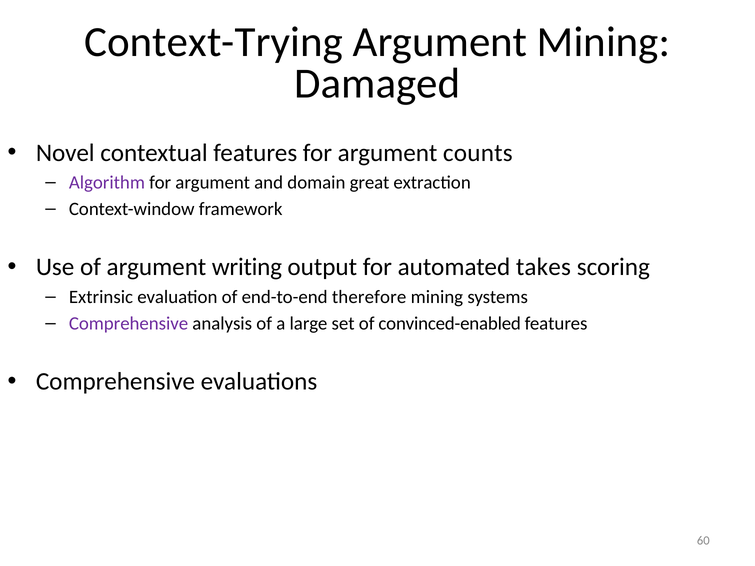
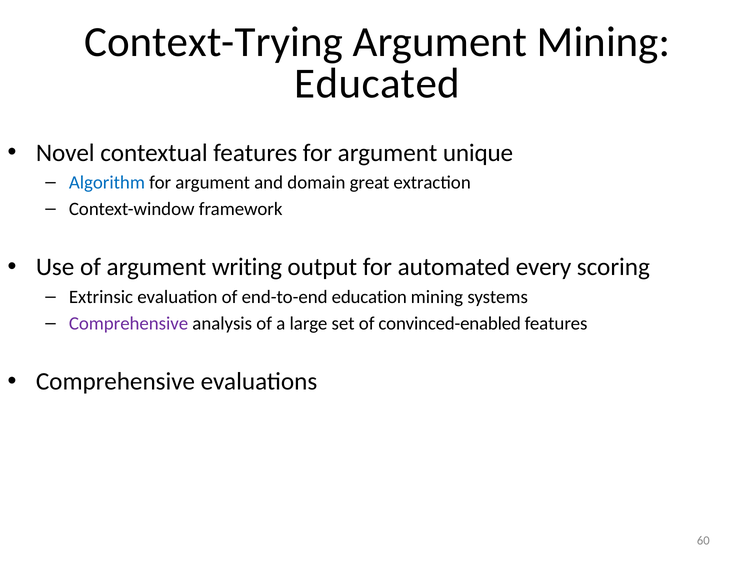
Damaged: Damaged -> Educated (377, 84)
counts: counts -> unique (478, 153)
Algorithm colour: purple -> blue (107, 183)
takes: takes -> every (544, 267)
therefore: therefore -> education (369, 297)
